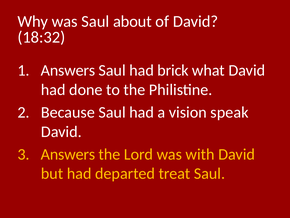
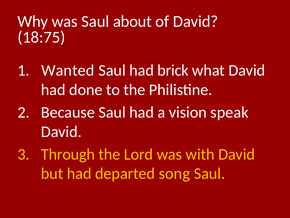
18:32: 18:32 -> 18:75 (41, 37)
Answers: Answers -> Wanted (68, 70)
Answers: Answers -> Through (68, 154)
treat: treat -> song (174, 173)
